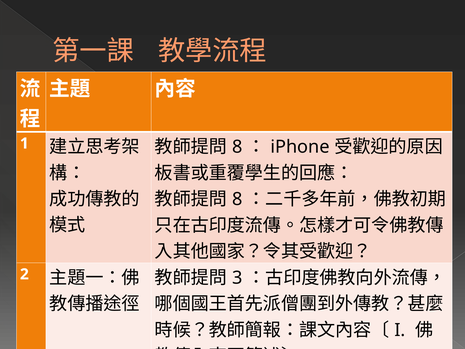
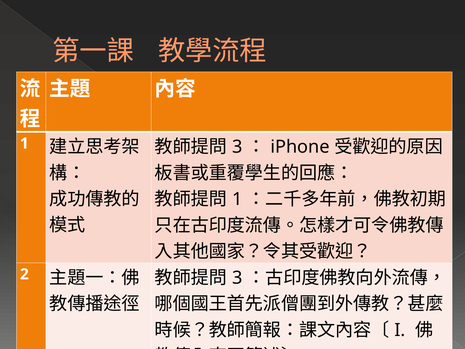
8: 8 -> 3 (237, 147)
8: 8 -> 1 (237, 199)
